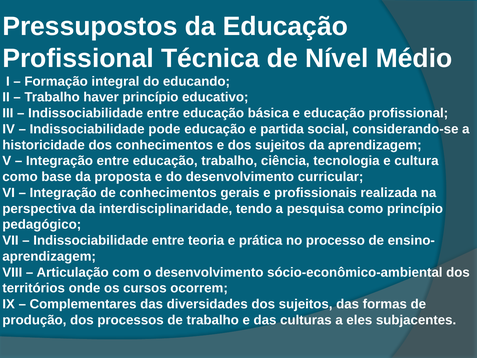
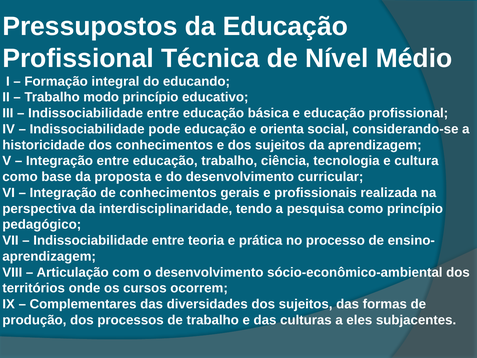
haver: haver -> modo (101, 97)
partida: partida -> orienta (282, 129)
